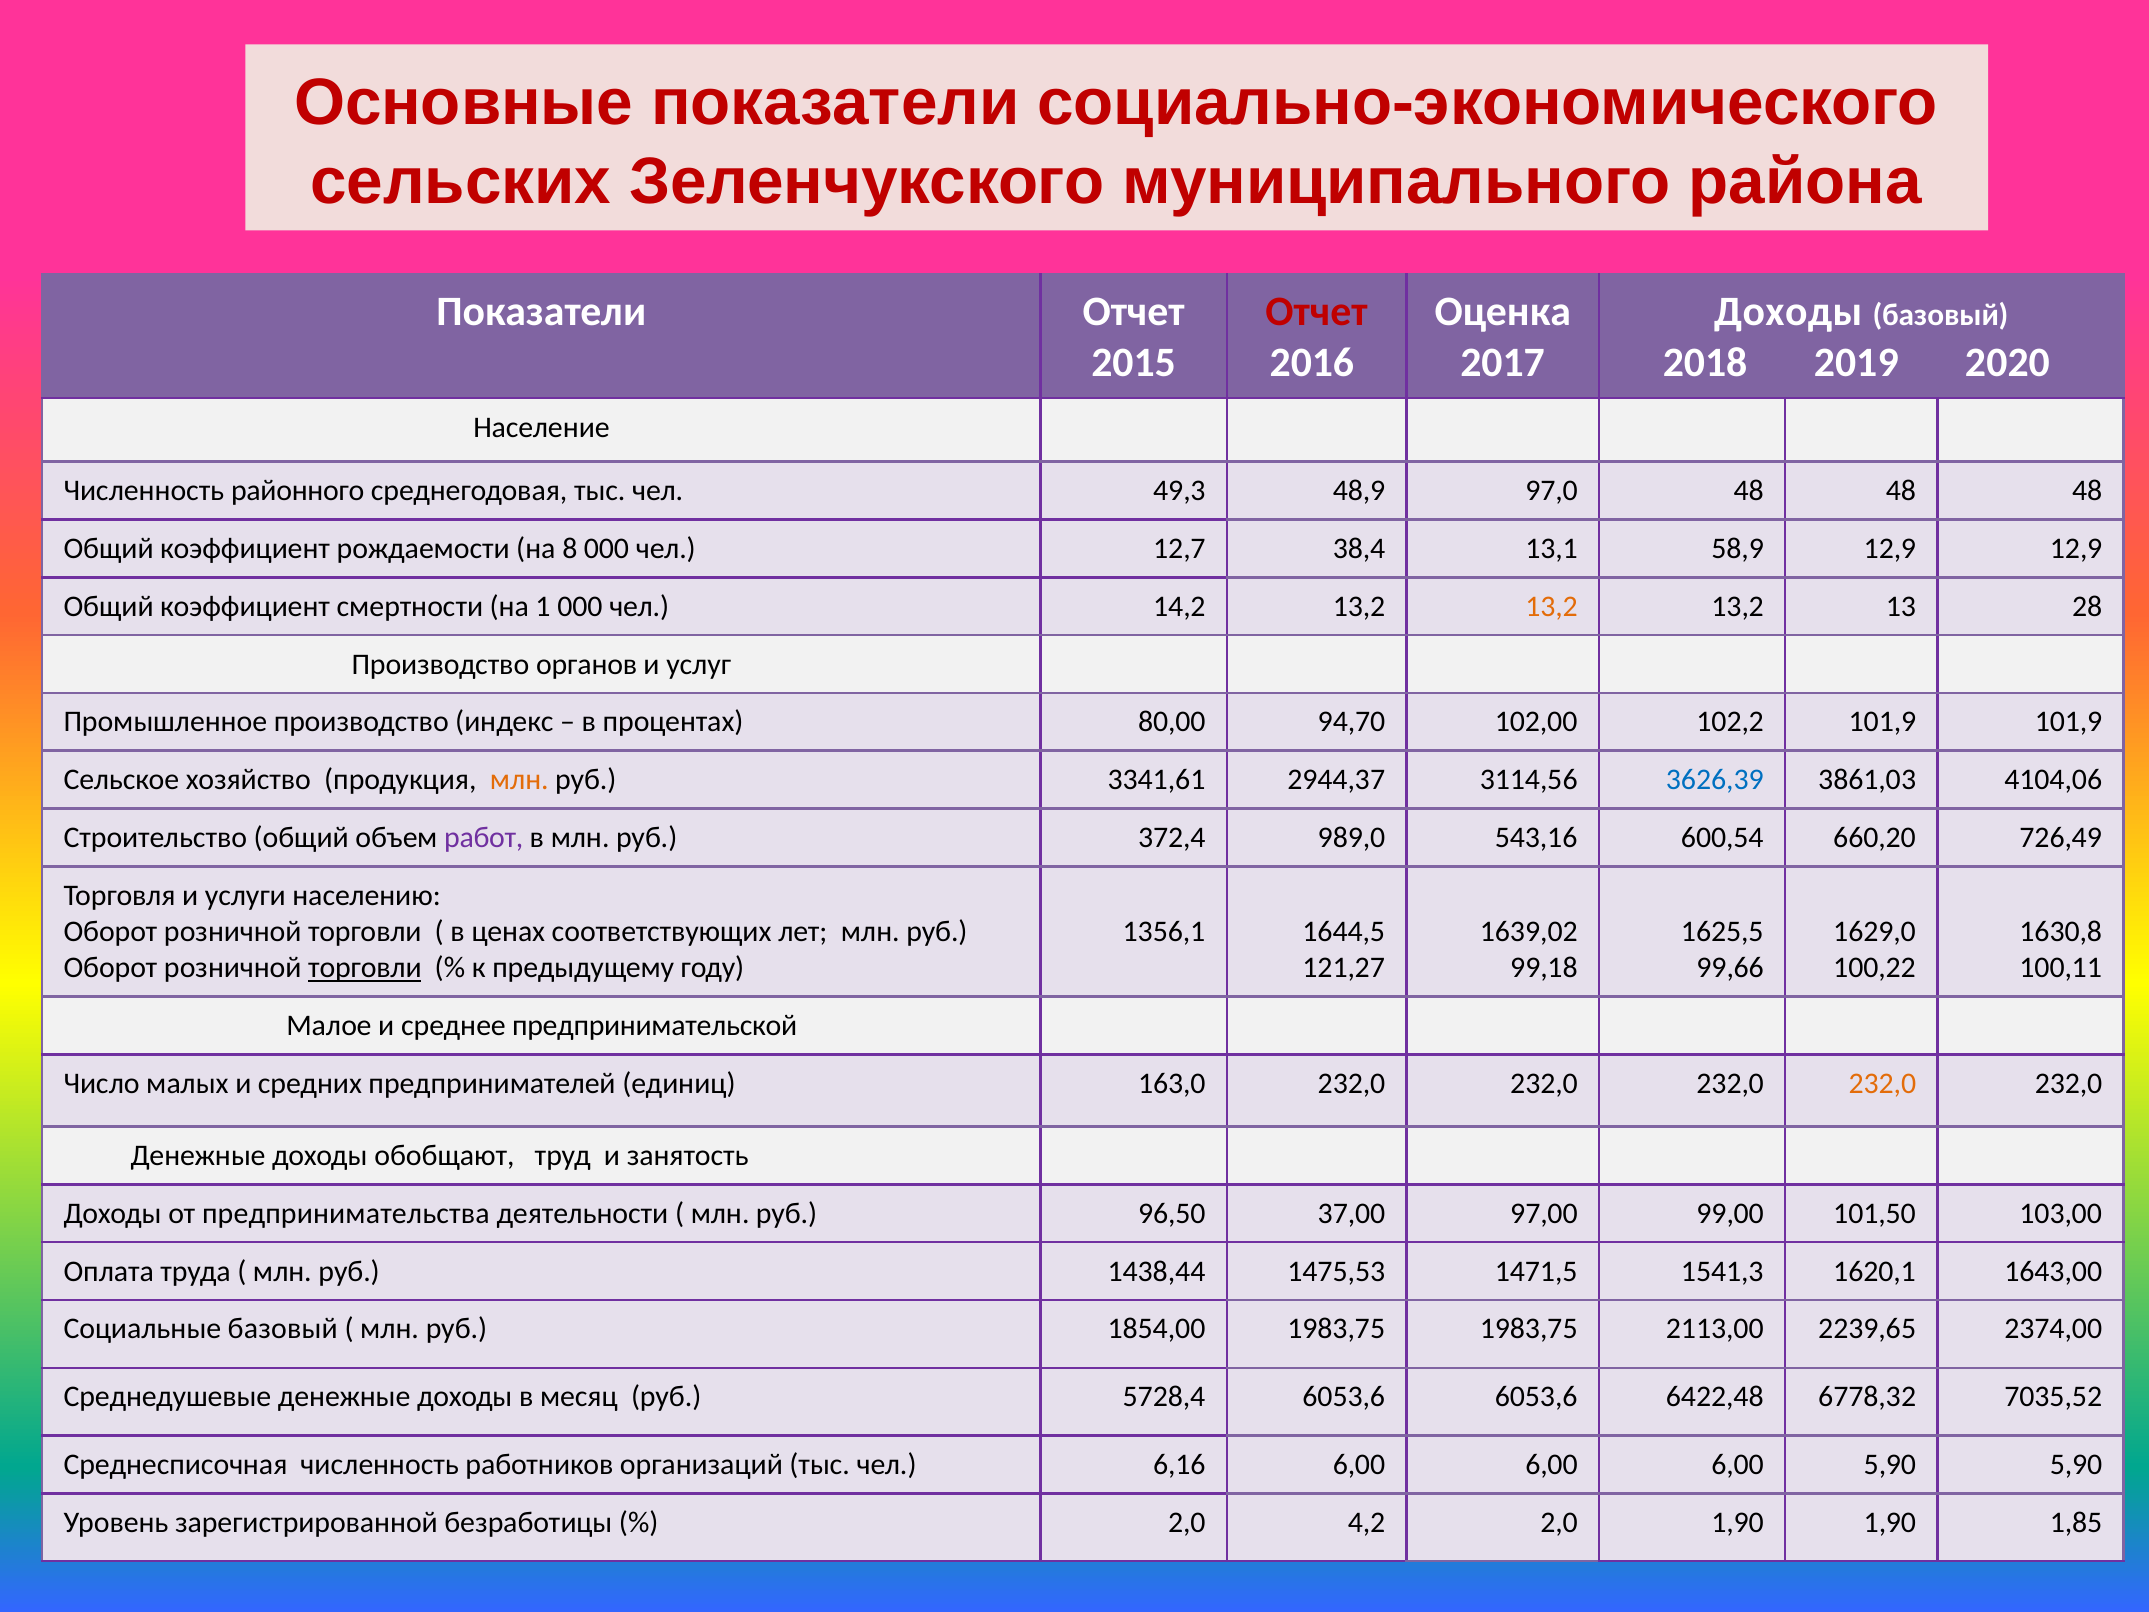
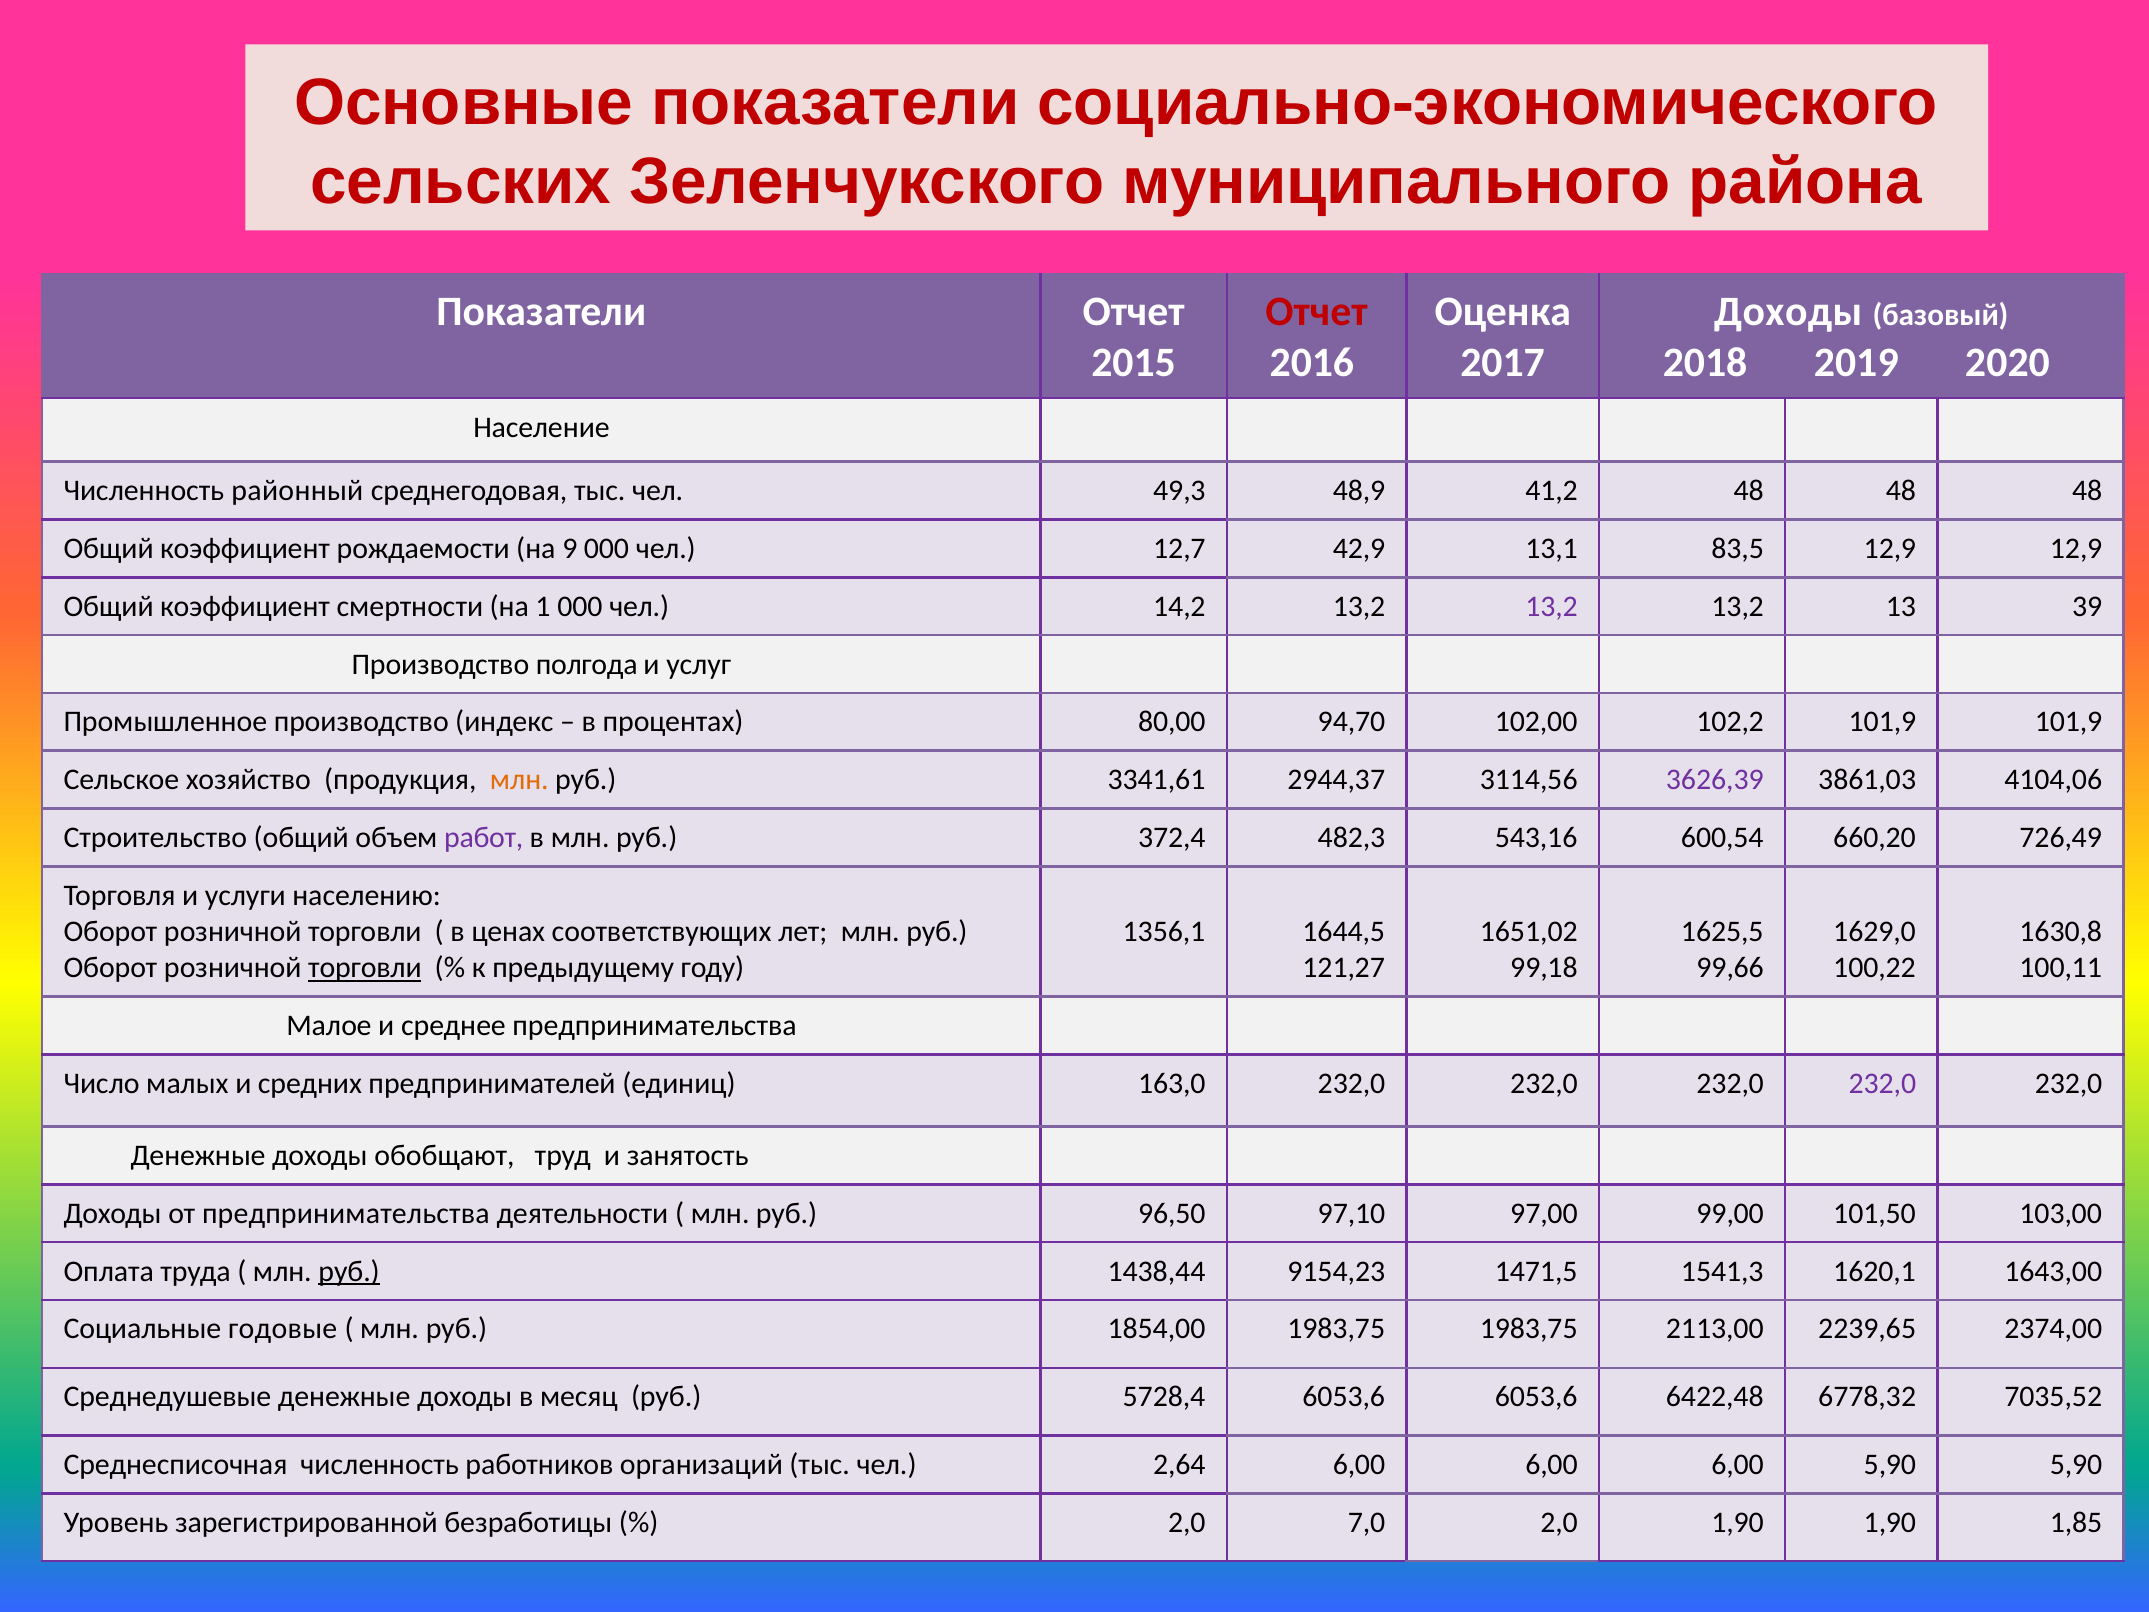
районного: районного -> районный (297, 491)
97,0: 97,0 -> 41,2 (1552, 491)
8: 8 -> 9 (570, 549)
38,4: 38,4 -> 42,9 (1359, 549)
58,9: 58,9 -> 83,5 (1738, 549)
13,2 colour: orange -> purple (1552, 606)
28: 28 -> 39 (2087, 606)
органов: органов -> полгода (587, 664)
3626,39 colour: blue -> purple (1715, 780)
989,0: 989,0 -> 482,3 (1352, 837)
1639,02: 1639,02 -> 1651,02 (1529, 931)
среднее предпринимательской: предпринимательской -> предпринимательства (654, 1025)
232,0 colour: orange -> purple (1882, 1083)
37,00: 37,00 -> 97,10 (1352, 1213)
руб underline: none -> present (349, 1271)
1475,53: 1475,53 -> 9154,23 (1336, 1271)
Социальные базовый: базовый -> годовые (283, 1329)
6,16: 6,16 -> 2,64 (1179, 1464)
4,2: 4,2 -> 7,0 (1367, 1522)
